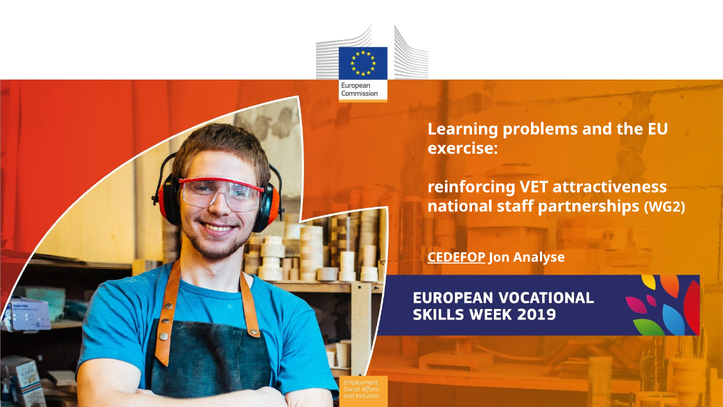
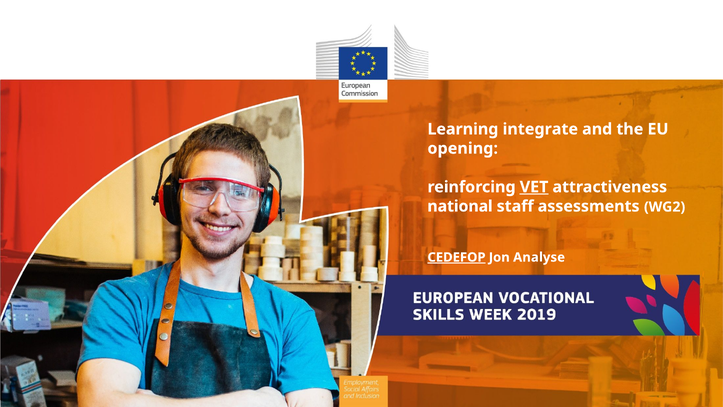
problems: problems -> integrate (540, 129)
exercise: exercise -> opening (463, 148)
VET underline: none -> present (534, 187)
partnerships: partnerships -> assessments (589, 206)
